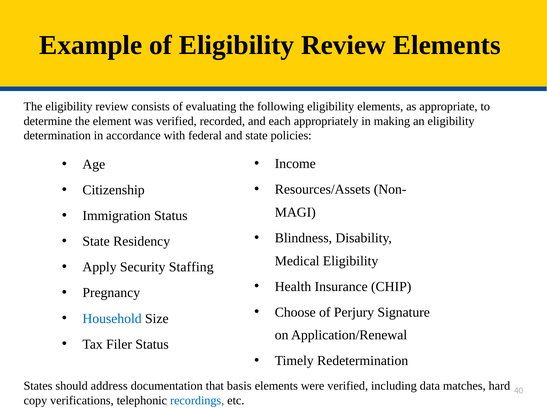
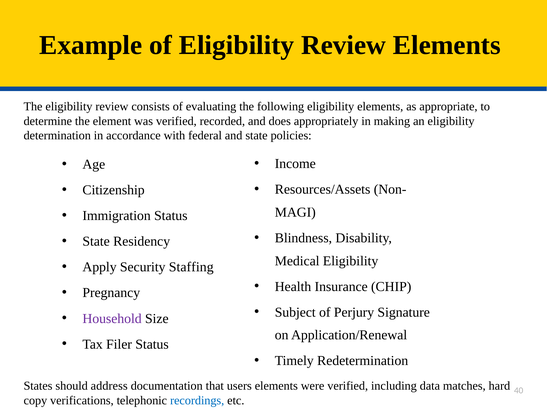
each: each -> does (280, 121)
Choose: Choose -> Subject (295, 312)
Household colour: blue -> purple (112, 319)
basis: basis -> users (239, 386)
